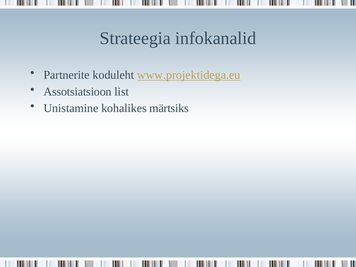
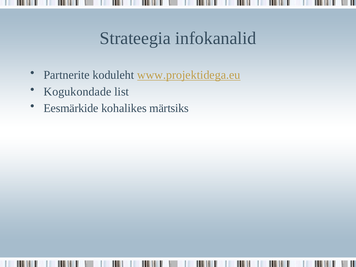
Assotsiatsioon: Assotsiatsioon -> Kogukondade (77, 92)
Unistamine: Unistamine -> Eesmärkide (71, 108)
